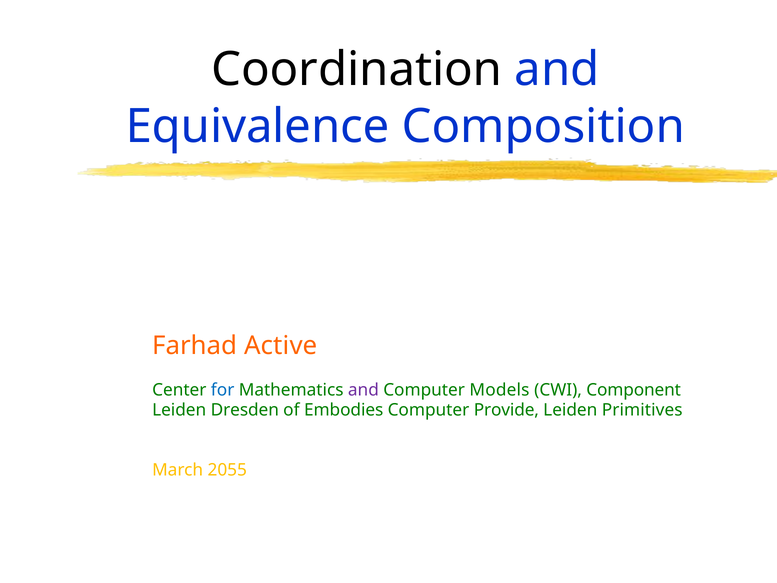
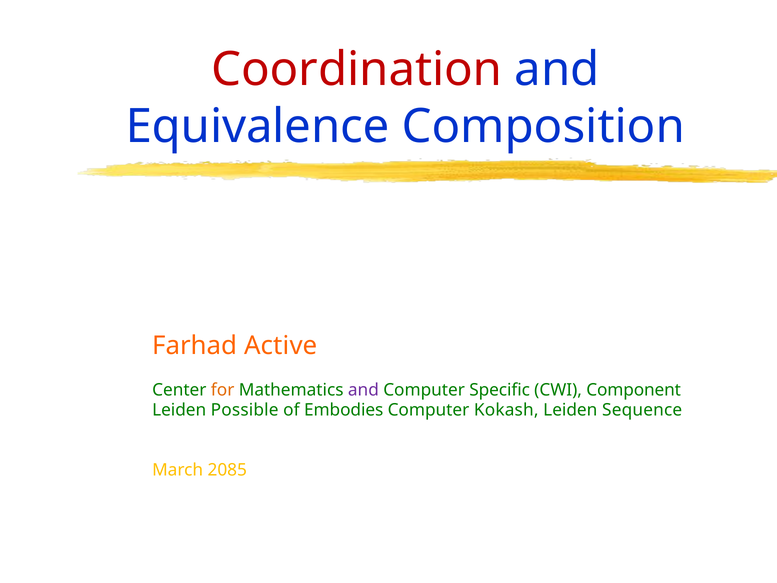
Coordination colour: black -> red (357, 69)
for colour: blue -> orange (223, 390)
Models: Models -> Specific (500, 390)
Dresden: Dresden -> Possible (245, 410)
Provide: Provide -> Kokash (506, 410)
Primitives: Primitives -> Sequence (642, 410)
2055: 2055 -> 2085 (227, 470)
